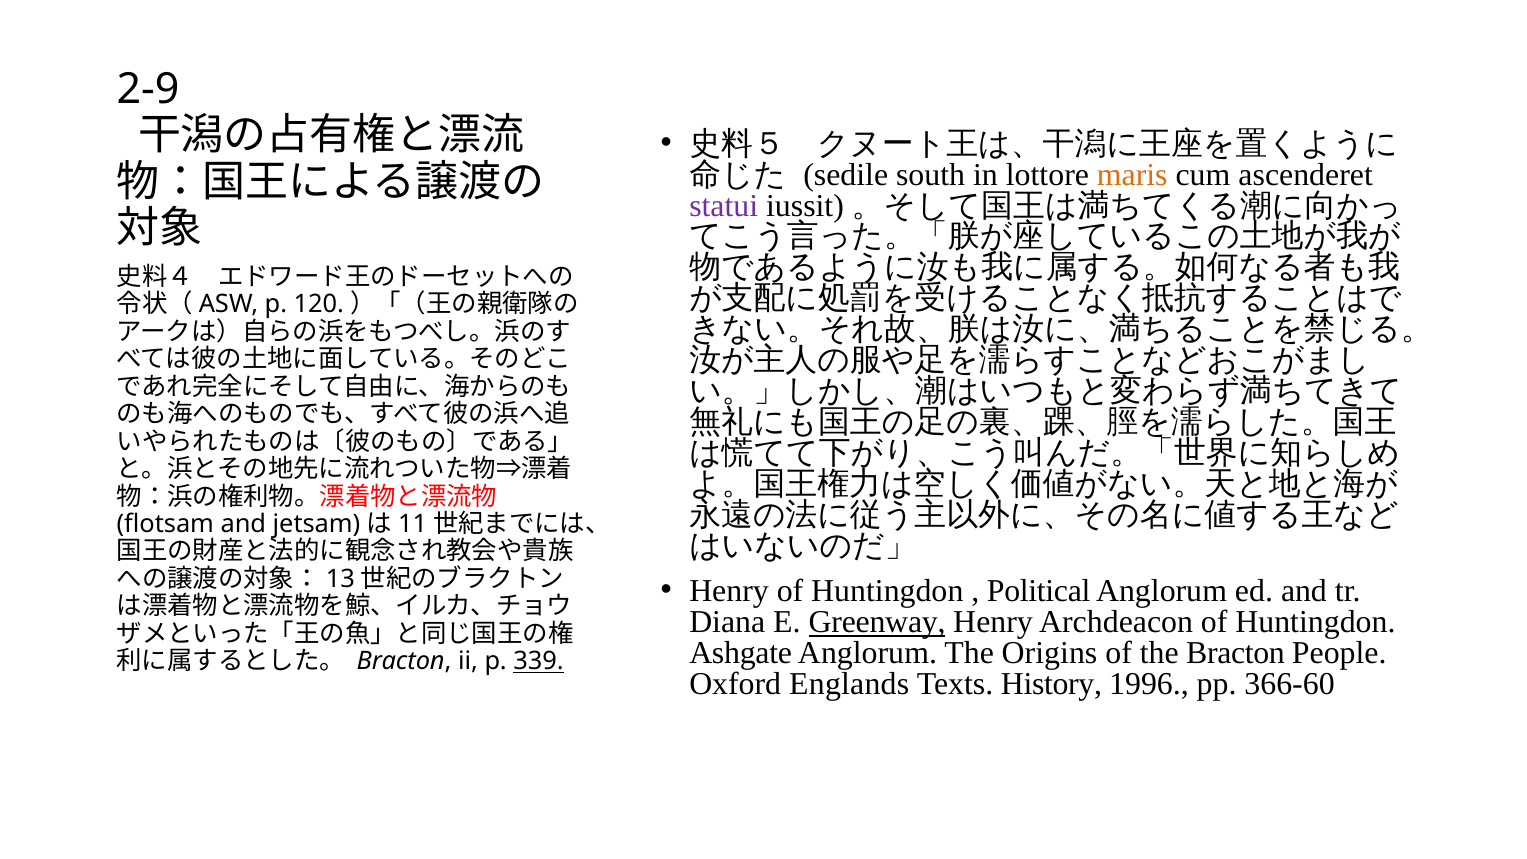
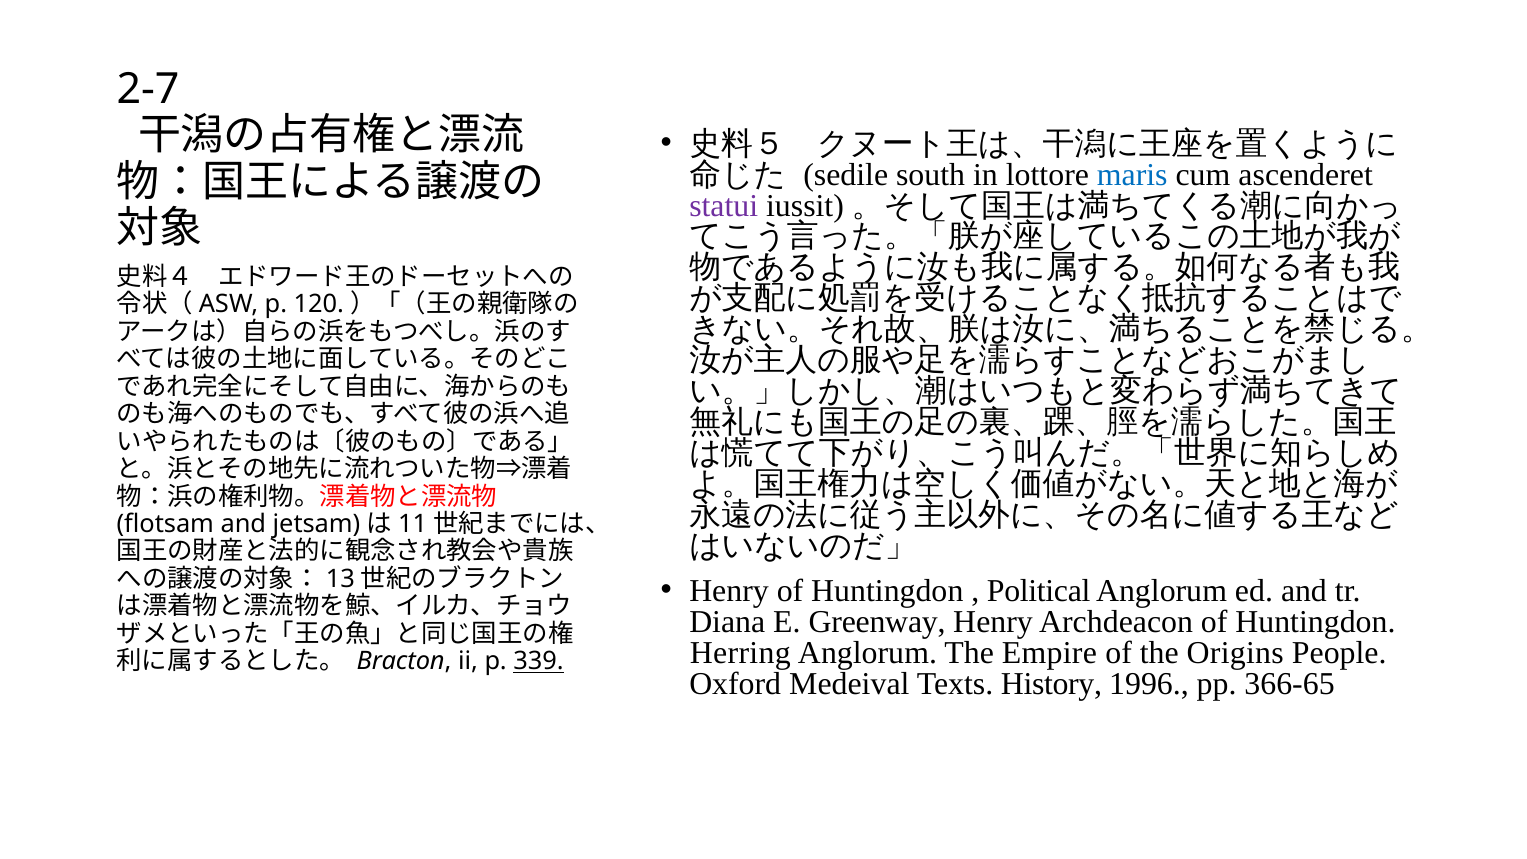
2-9: 2-9 -> 2-7 (148, 89)
maris colour: orange -> blue (1132, 175)
Greenway underline: present -> none (877, 622)
Ashgate: Ashgate -> Herring (740, 653)
Origins: Origins -> Empire (1049, 653)
the Bracton: Bracton -> Origins (1235, 653)
Englands: Englands -> Medeival (849, 684)
366-60: 366-60 -> 366-65 (1290, 684)
